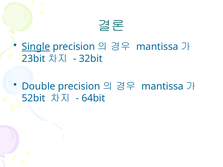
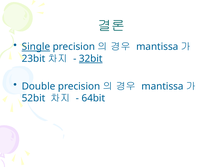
32bit underline: none -> present (91, 59)
